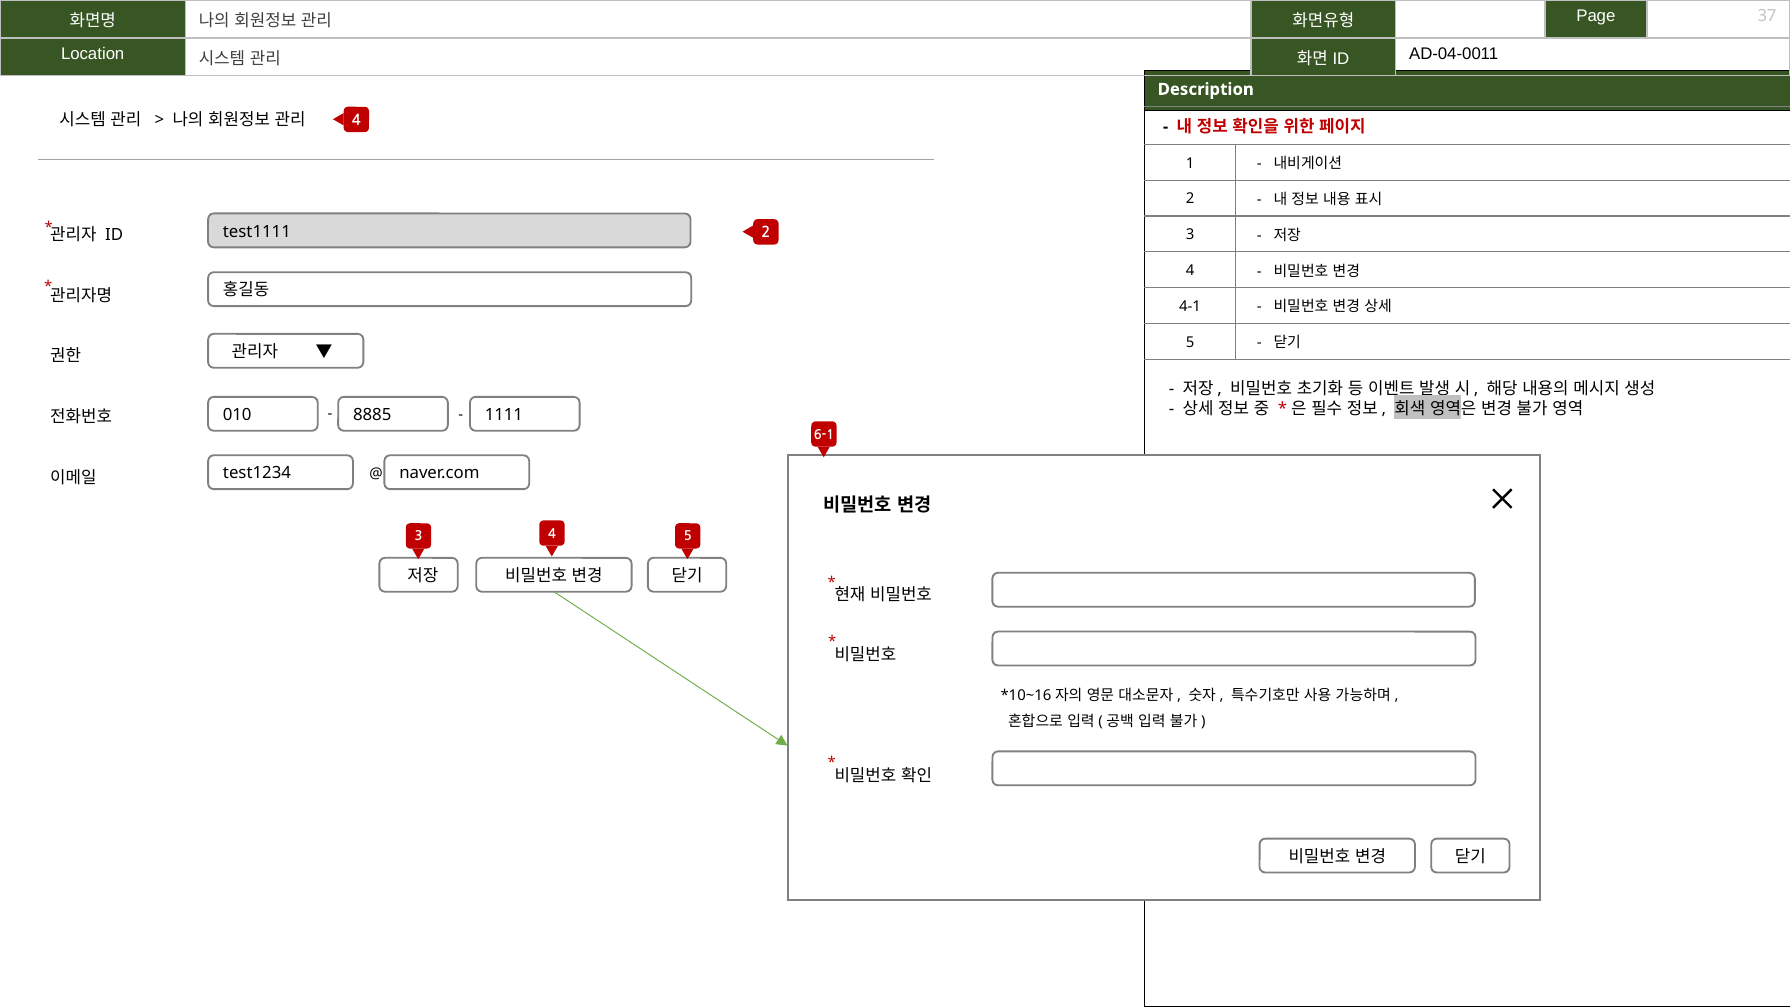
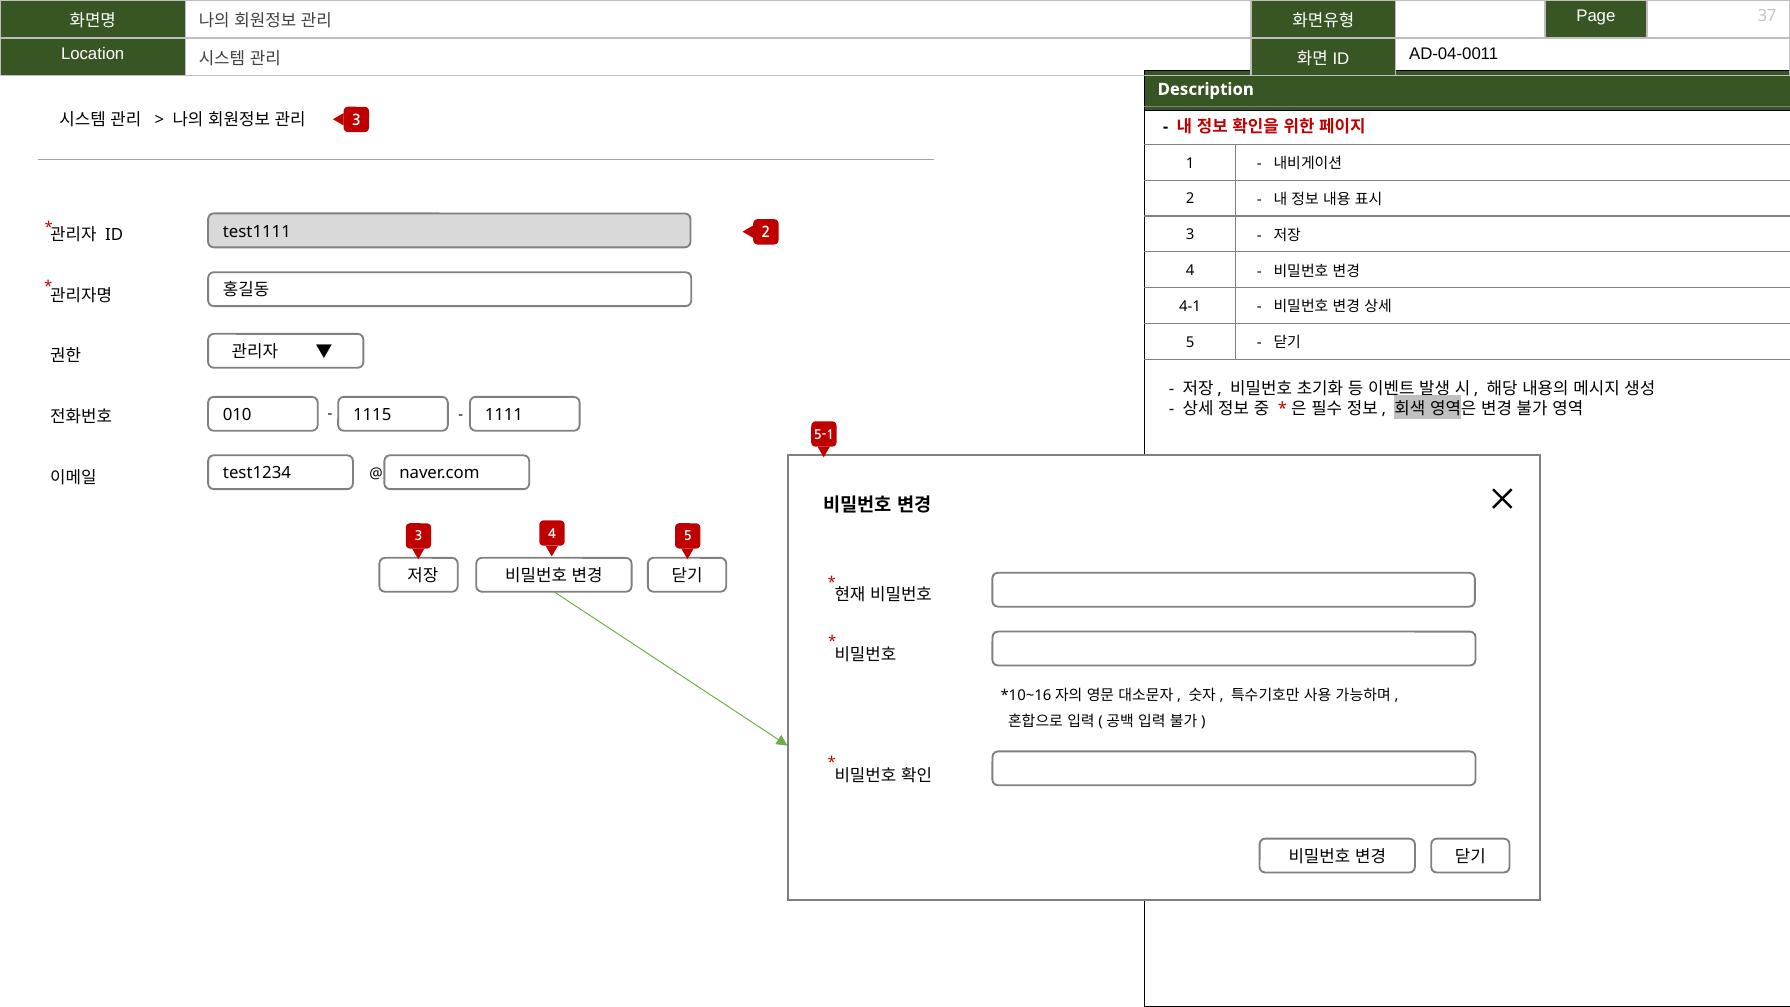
4: 4 -> 3 (356, 120)
8885: 8885 -> 1115 (372, 415)
6-1: 6-1 -> 5-1 (824, 435)
